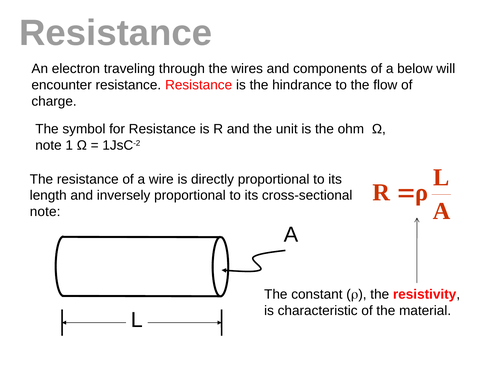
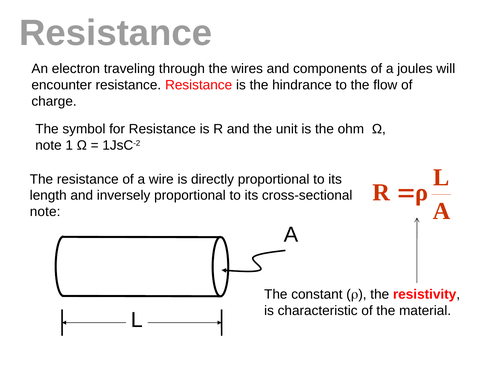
below: below -> joules (415, 69)
